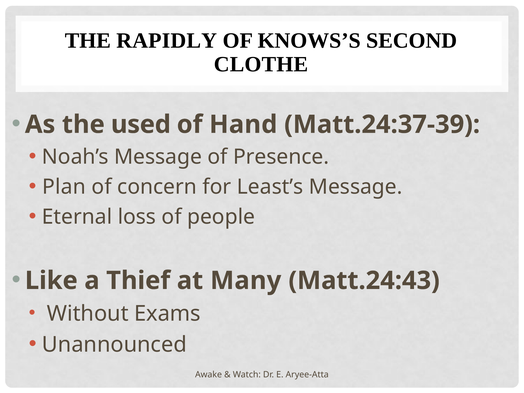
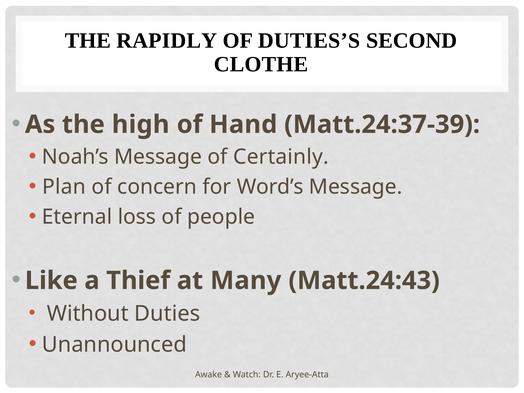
KNOWS’S: KNOWS’S -> DUTIES’S (309, 41)
used: used -> high (141, 124)
Presence: Presence -> Certainly (281, 157)
Least’s: Least’s -> Word’s (270, 187)
Exams: Exams -> Duties (167, 314)
